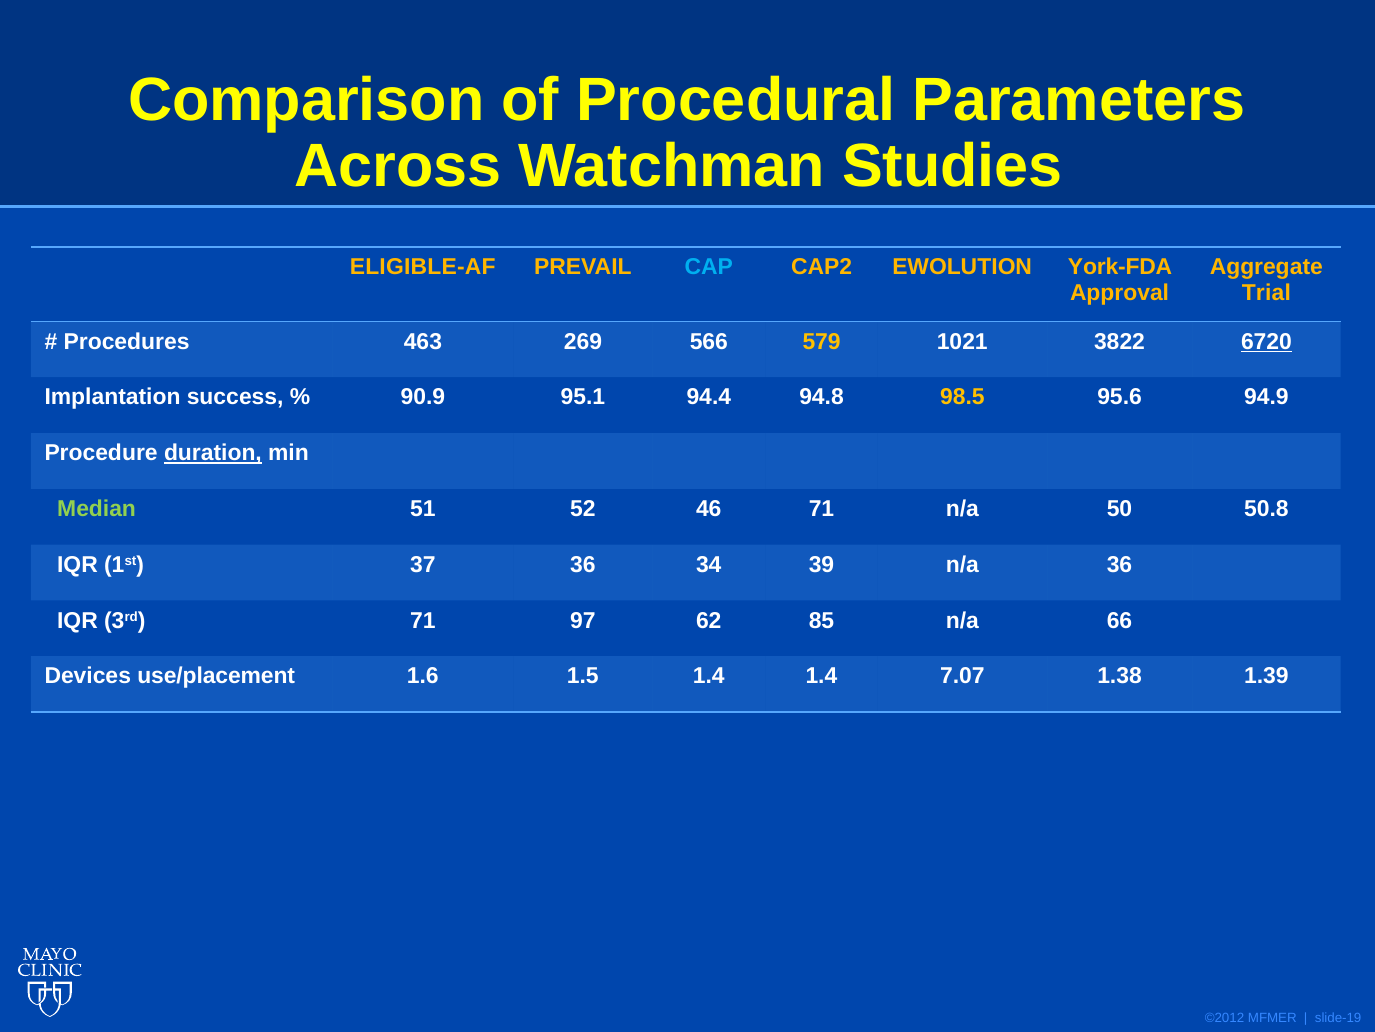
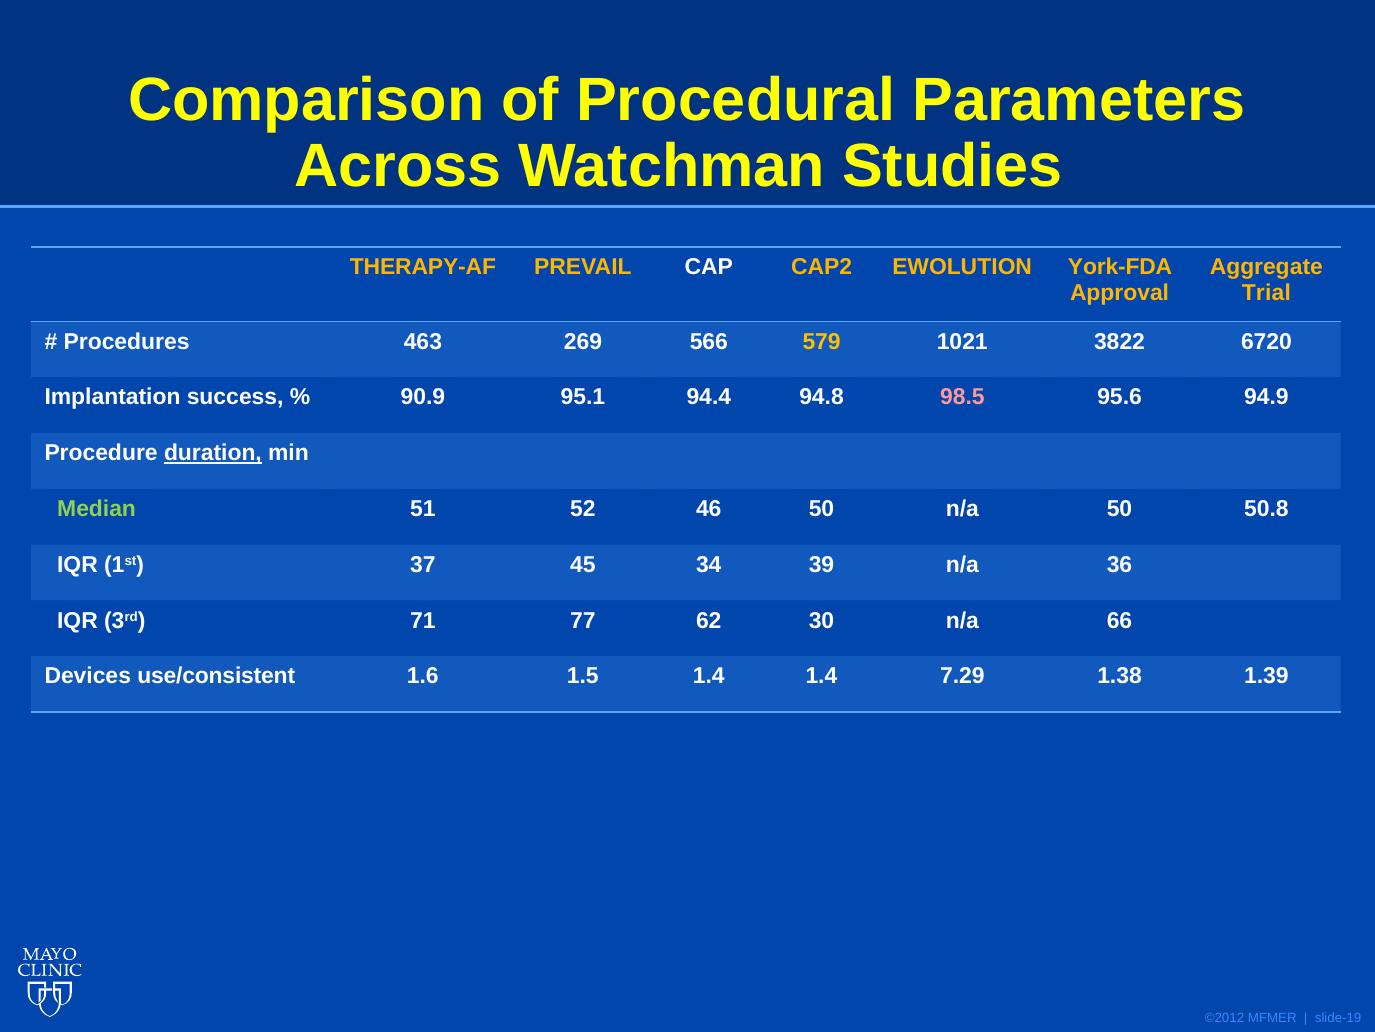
ELIGIBLE-AF: ELIGIBLE-AF -> THERAPY-AF (423, 267)
CAP colour: light blue -> white (709, 267)
6720 underline: present -> none (1266, 341)
98.5 colour: yellow -> pink (962, 397)
46 71: 71 -> 50 (822, 509)
37 36: 36 -> 45 (583, 564)
97: 97 -> 77 (583, 620)
85: 85 -> 30 (822, 620)
use/placement: use/placement -> use/consistent (216, 676)
7.07: 7.07 -> 7.29 (962, 676)
